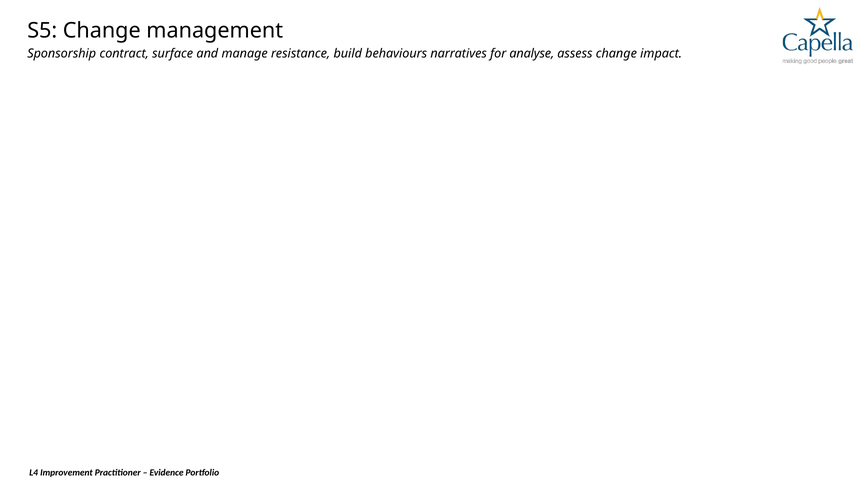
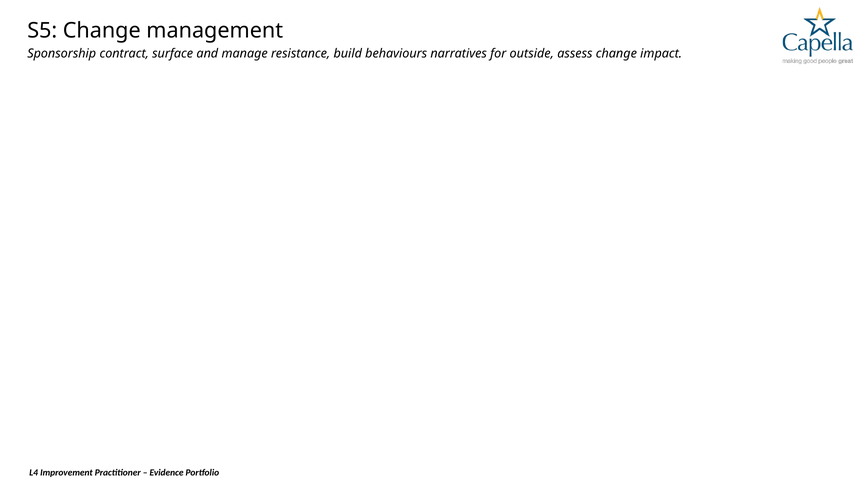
analyse: analyse -> outside (532, 54)
